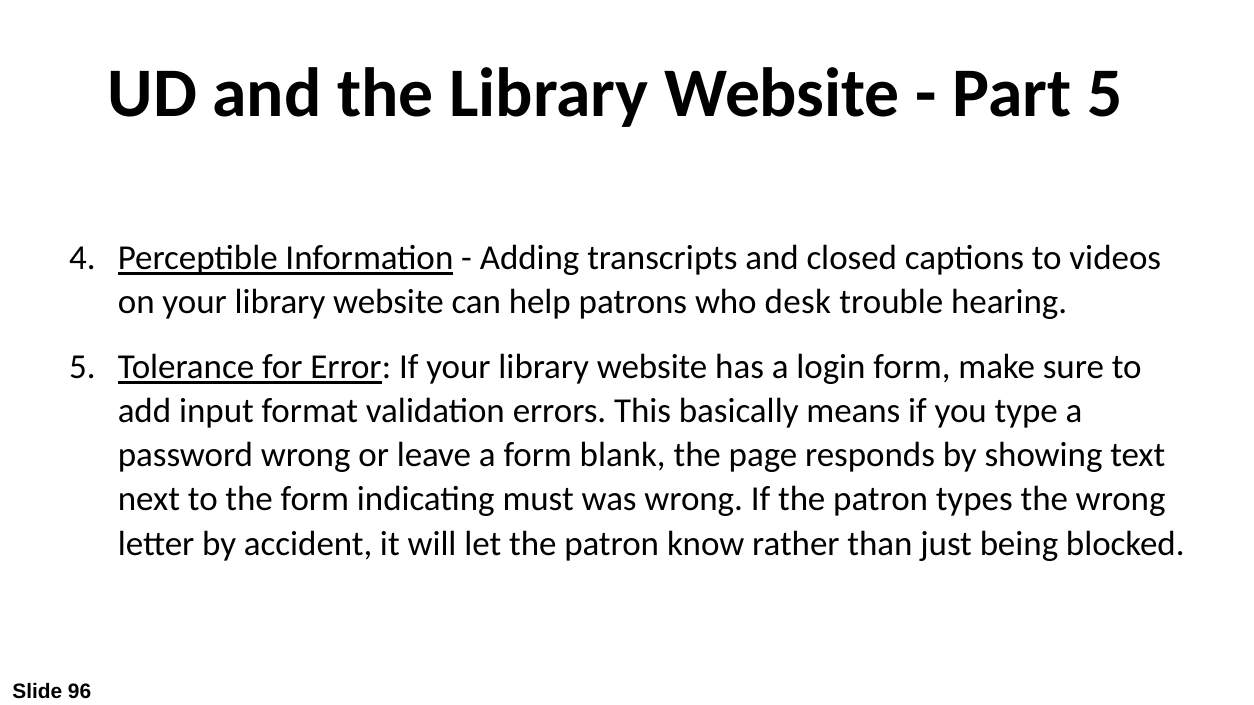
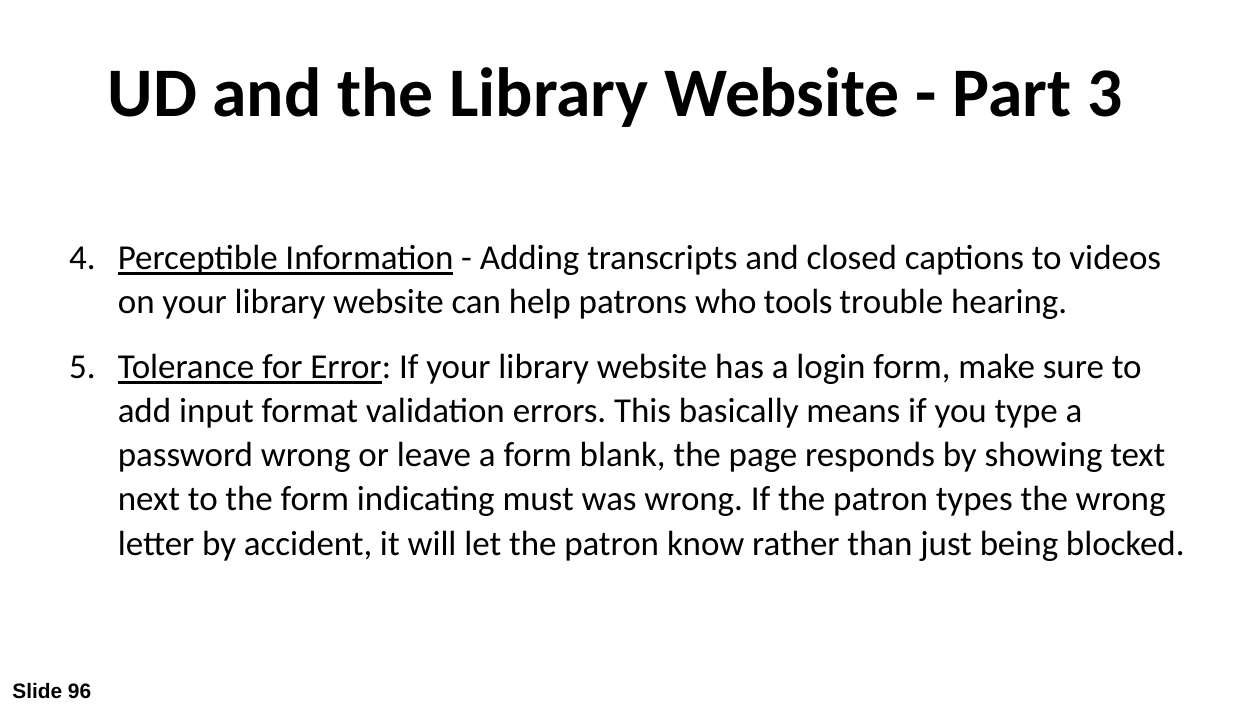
Part 5: 5 -> 3 (1105, 94)
desk: desk -> tools (798, 302)
